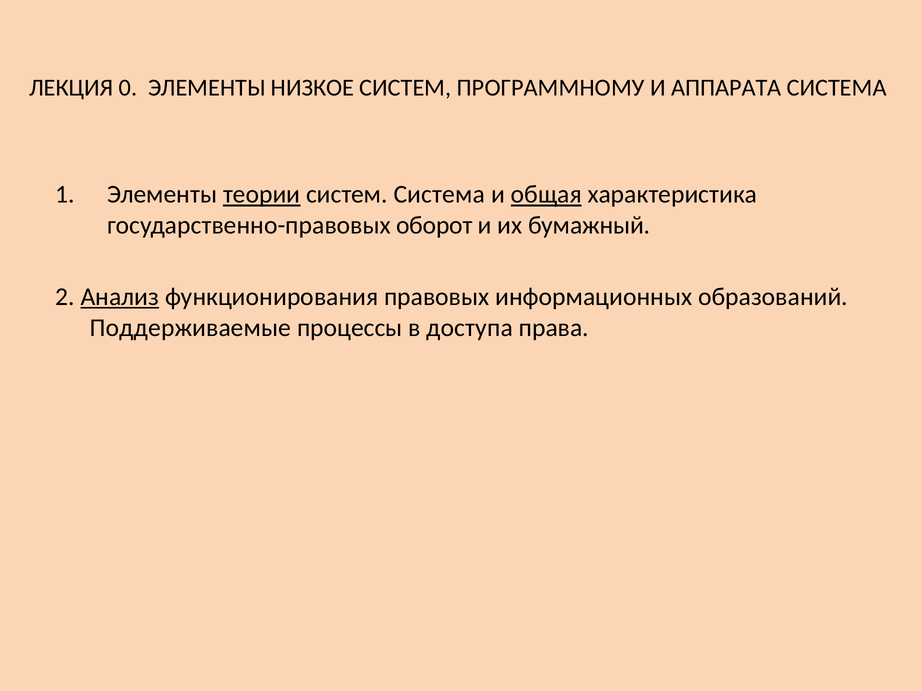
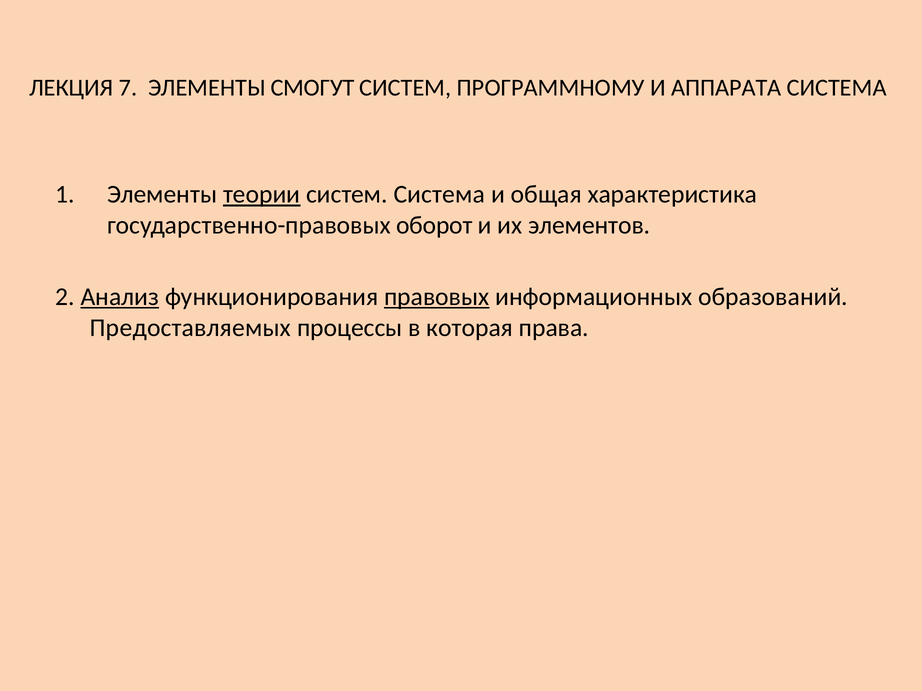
0: 0 -> 7 (128, 88)
НИЗКОЕ: НИЗКОЕ -> СМОГУТ (313, 88)
общая underline: present -> none (546, 195)
бумажный: бумажный -> элементов (589, 225)
правовых underline: none -> present (437, 297)
Поддерживаемые: Поддерживаемые -> Предоставляемых (190, 328)
доступа: доступа -> которая (470, 328)
